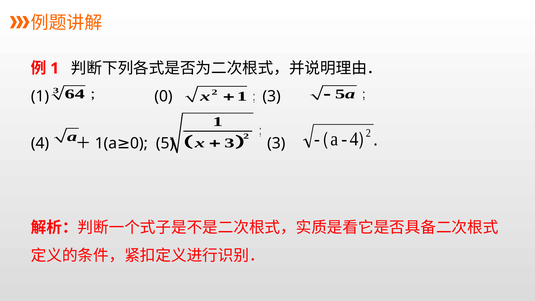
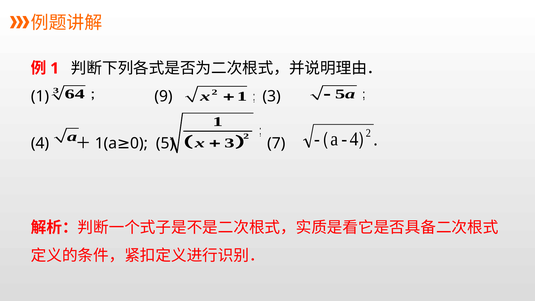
1 0: 0 -> 9 (163, 96)
3: 3 -> 7 (276, 143)
